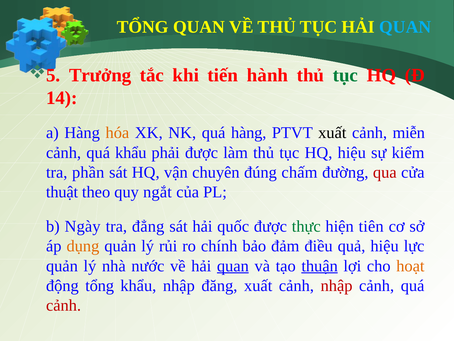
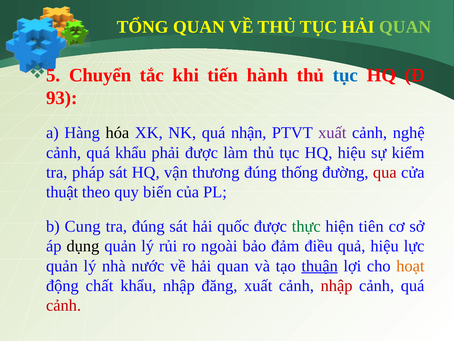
QUAN colour: light blue -> light green (405, 27)
Trưởng: Trưởng -> Chuyển (100, 75)
tục colour: green -> blue (345, 75)
14: 14 -> 93 (62, 98)
hóa colour: orange -> black (117, 133)
quá hàng: hàng -> nhận (249, 133)
xuất colour: black -> purple (332, 133)
miễn: miễn -> nghệ (409, 133)
phần: phần -> pháp (88, 172)
chuyên: chuyên -> thương (216, 172)
chấm: chấm -> thống (300, 172)
ngắt: ngắt -> biến (157, 192)
Ngày: Ngày -> Cung (83, 226)
tra đẳng: đẳng -> đúng (148, 226)
dụng colour: orange -> black (83, 246)
chính: chính -> ngoài (219, 246)
quan underline: present -> none (233, 266)
động tổng: tổng -> chất (99, 285)
